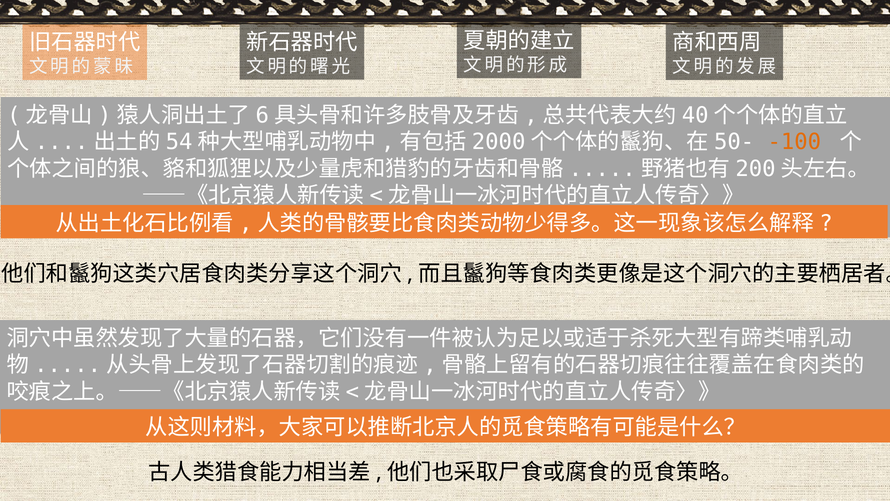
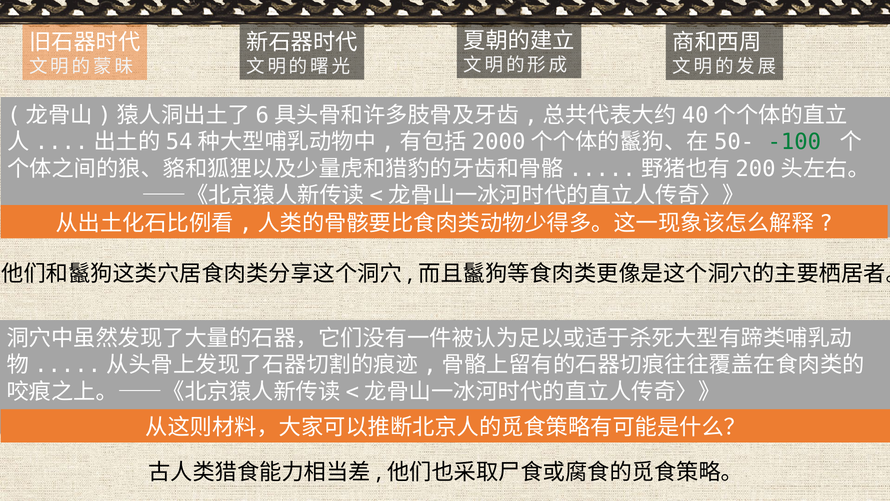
-100 colour: orange -> green (794, 142)
